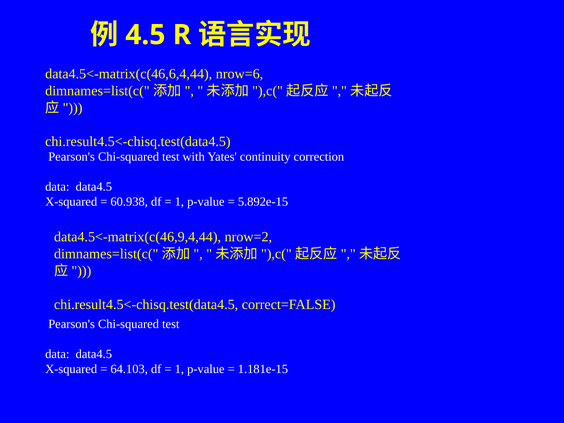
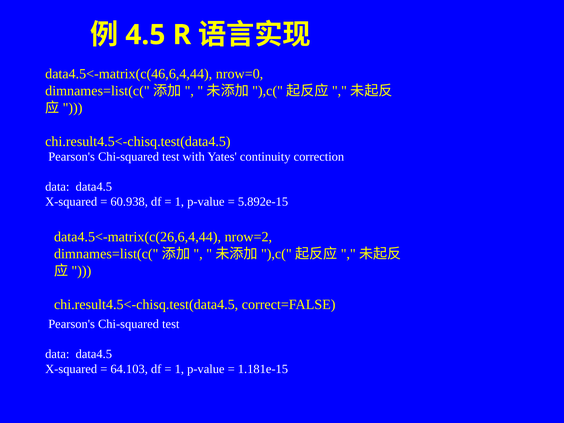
nrow=6: nrow=6 -> nrow=0 (240, 74)
data4.5<-matrix(c(46,9,4,44: data4.5<-matrix(c(46,9,4,44 -> data4.5<-matrix(c(26,6,4,44 (138, 237)
